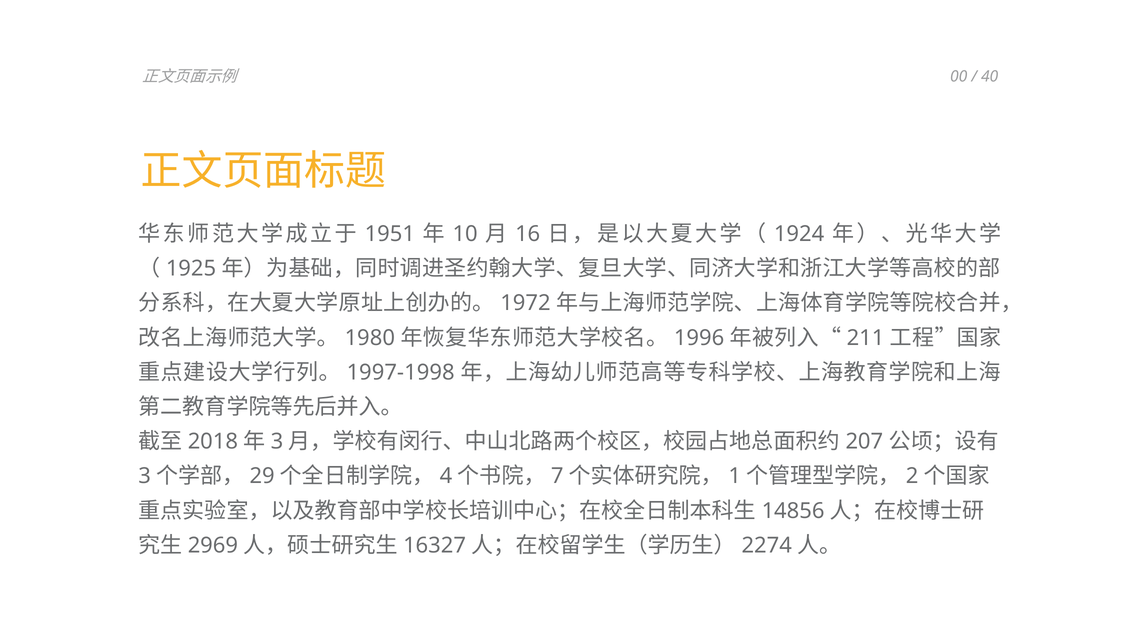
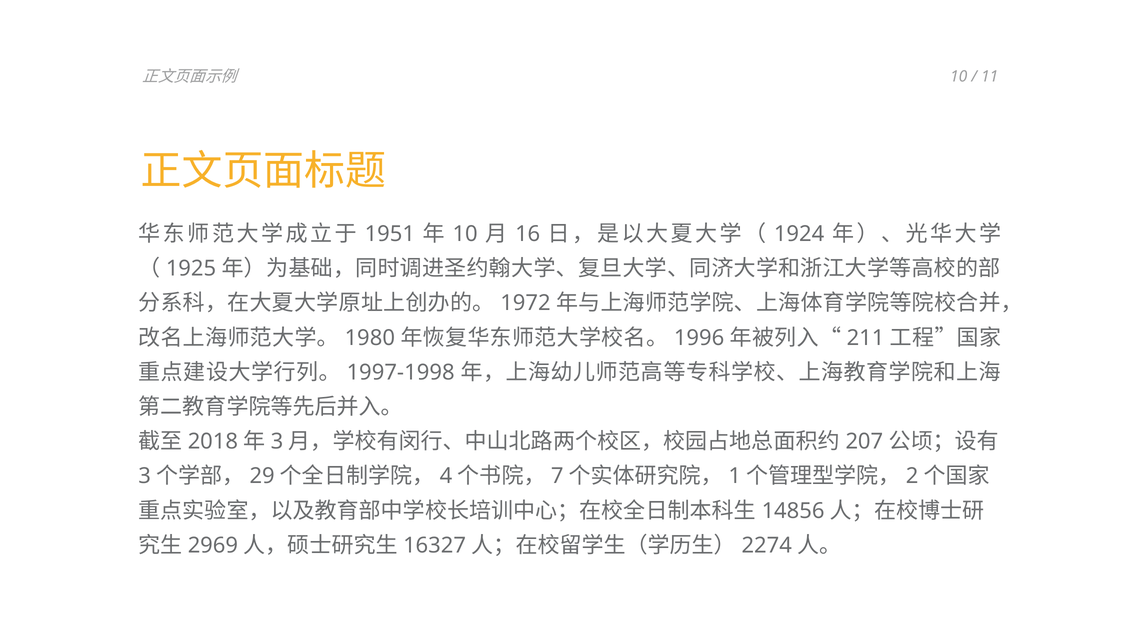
00: 00 -> 10 (959, 77)
40: 40 -> 11 (990, 77)
